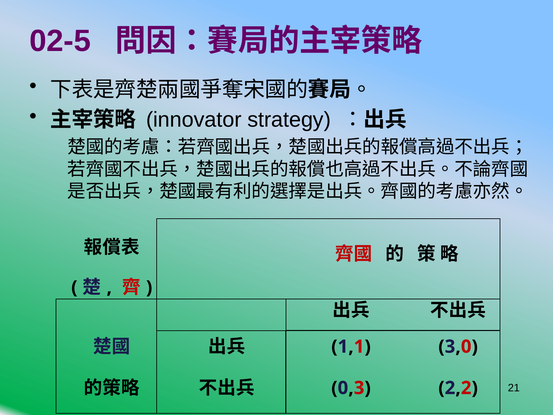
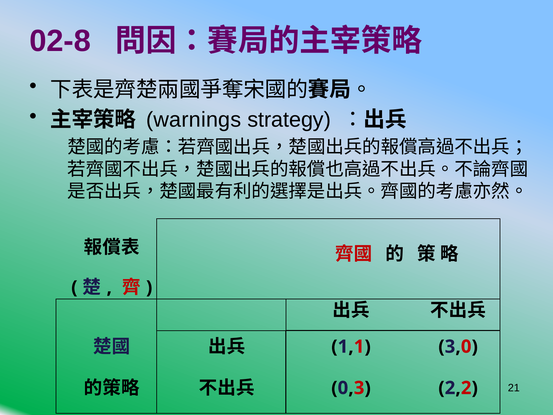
02-5: 02-5 -> 02-8 (60, 41)
innovator: innovator -> warnings (194, 120)
